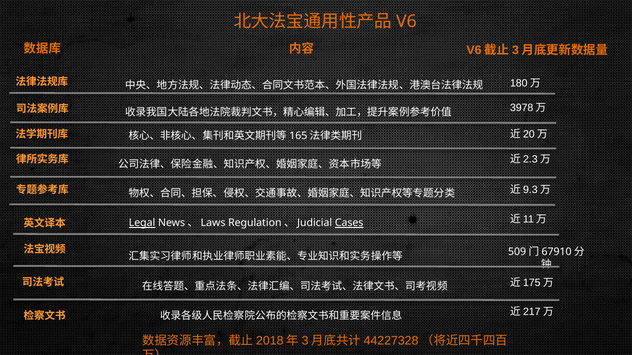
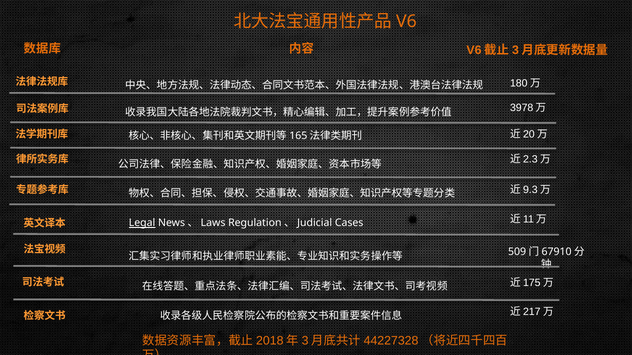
Cases underline: present -> none (349, 223)
